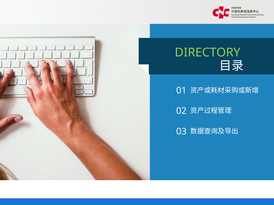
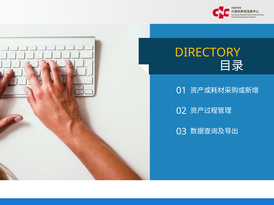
DIRECTORY colour: light green -> yellow (208, 53)
